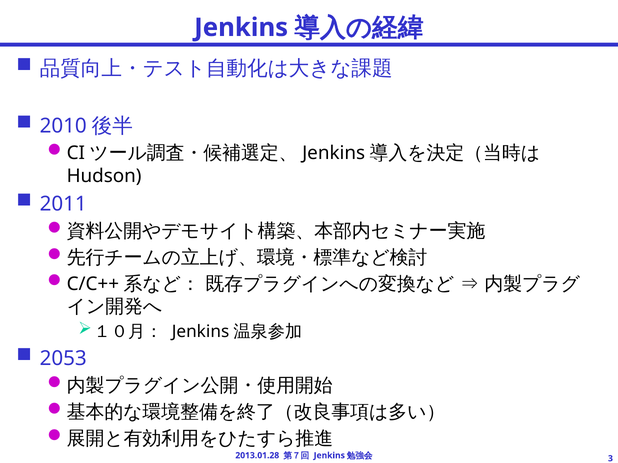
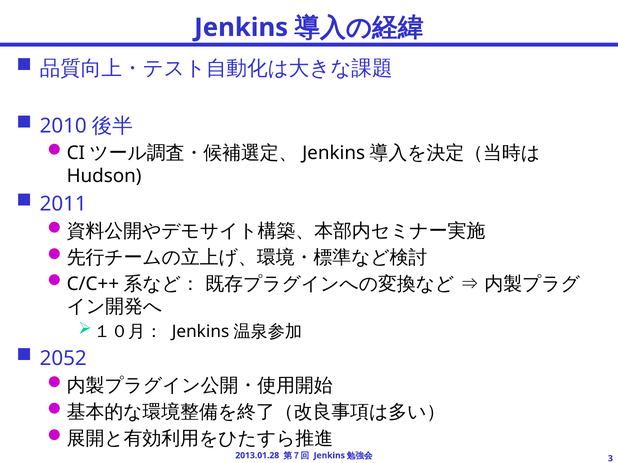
2053: 2053 -> 2052 (63, 359)
